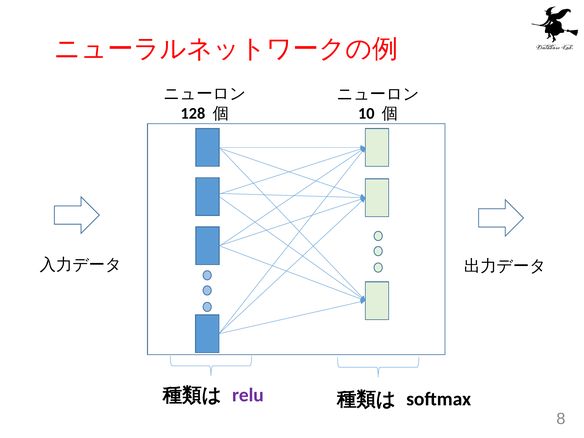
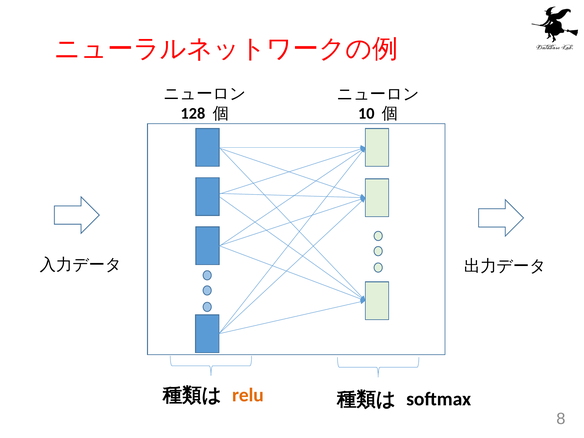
relu colour: purple -> orange (248, 395)
